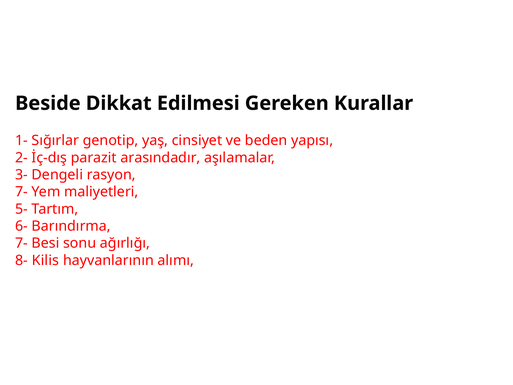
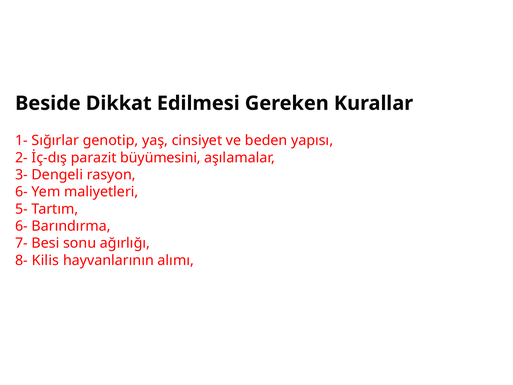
arasındadır: arasındadır -> büyümesini (161, 158)
7-: 7- -> 6- (21, 192)
